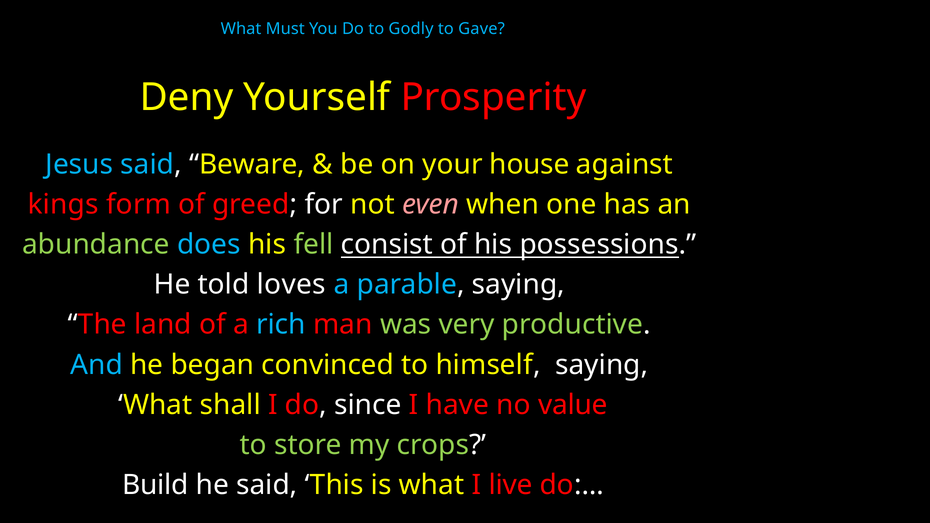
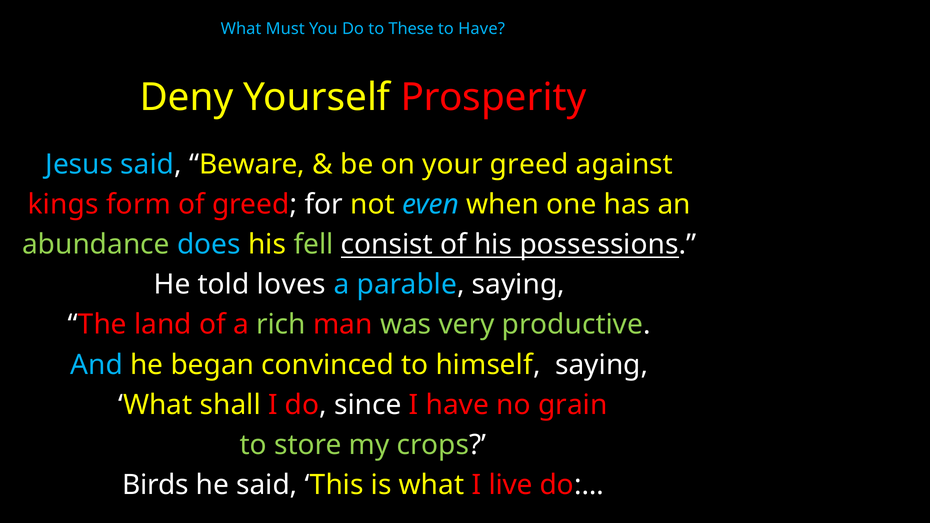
Godly: Godly -> These (411, 29)
to Gave: Gave -> Have (482, 29)
your house: house -> greed (529, 164)
even colour: pink -> light blue (431, 205)
rich colour: light blue -> light green (281, 325)
value: value -> grain (573, 405)
Build: Build -> Birds (155, 485)
